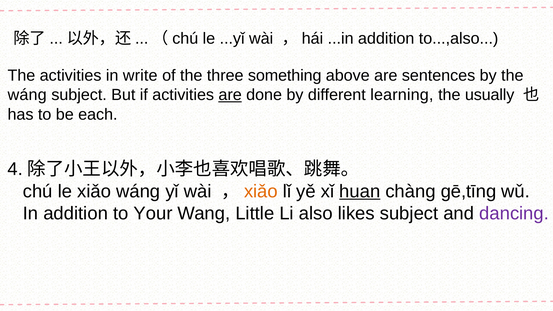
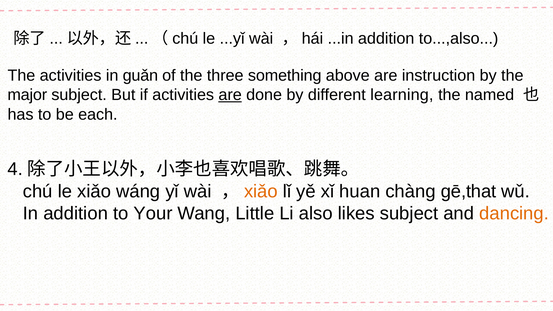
write: write -> guǎn (140, 76)
sentences: sentences -> instruction (439, 76)
wáng: wáng -> major (27, 95)
usually: usually -> named (490, 95)
huan underline: present -> none (360, 191)
gē,tīng: gē,tīng -> gē,that (469, 191)
dancing colour: purple -> orange (514, 213)
